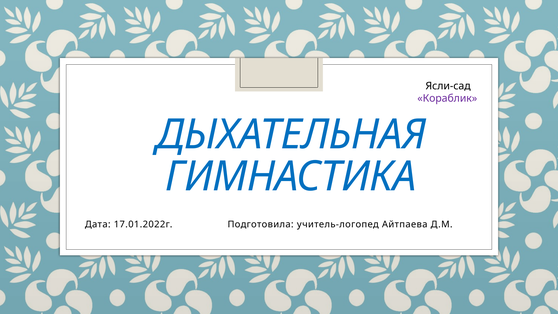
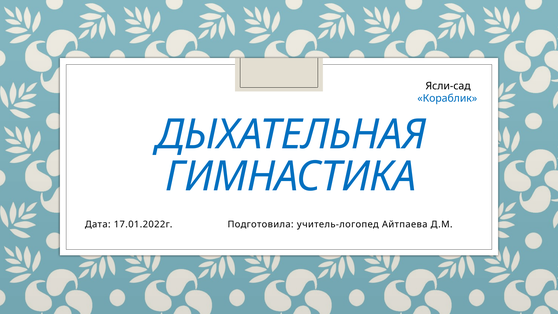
Кораблик colour: purple -> blue (447, 98)
